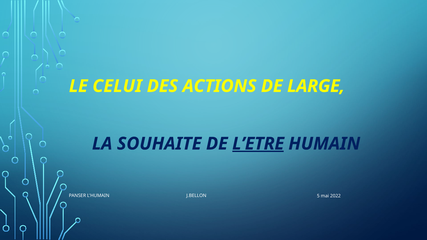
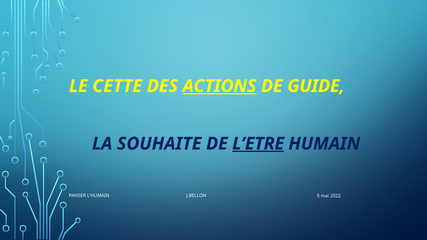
CELUI: CELUI -> CETTE (117, 86)
ACTIONS underline: none -> present (219, 86)
LARGE: LARGE -> GUIDE (316, 86)
